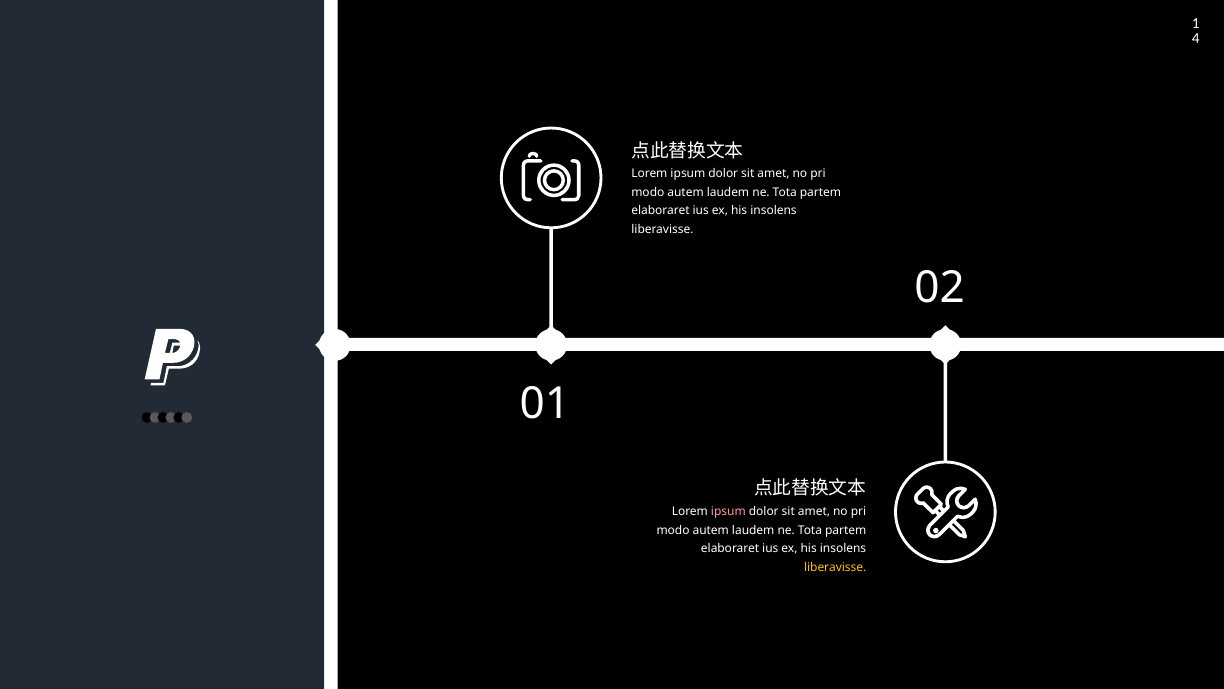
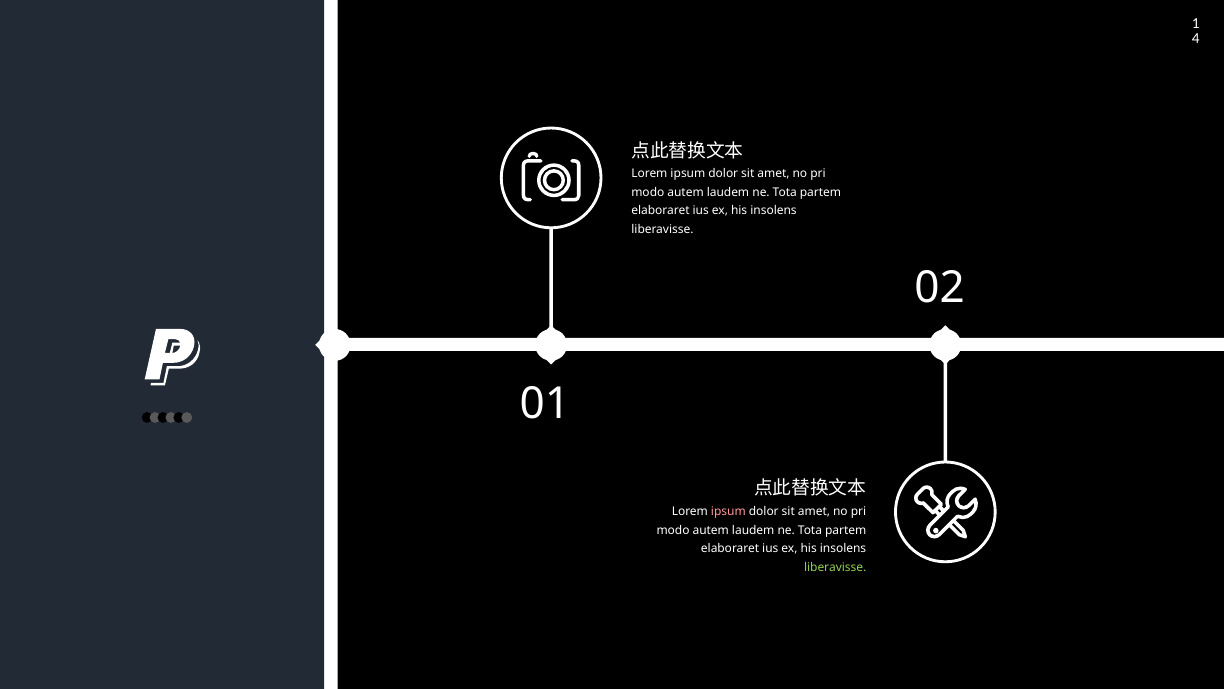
liberavisse colour: yellow -> light green (835, 567)
